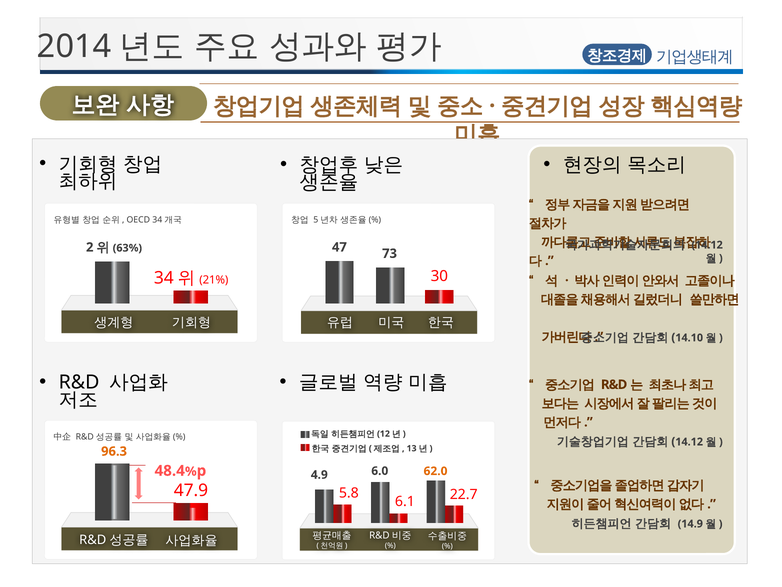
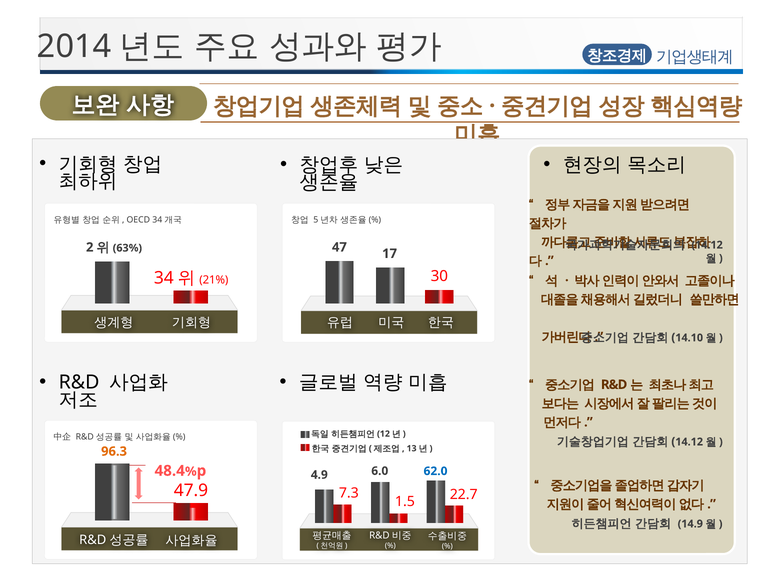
73: 73 -> 17 (390, 253)
62.0 colour: orange -> blue (436, 471)
5.8: 5.8 -> 7.3 (349, 493)
6.1: 6.1 -> 1.5 (405, 501)
